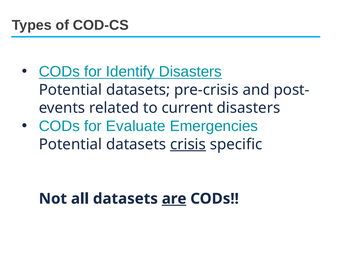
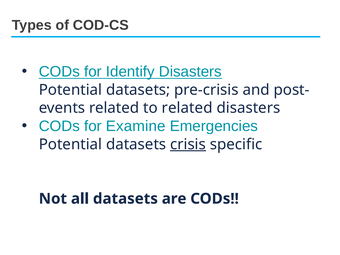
to current: current -> related (187, 108)
Evaluate: Evaluate -> Examine (136, 126)
are underline: present -> none (174, 199)
